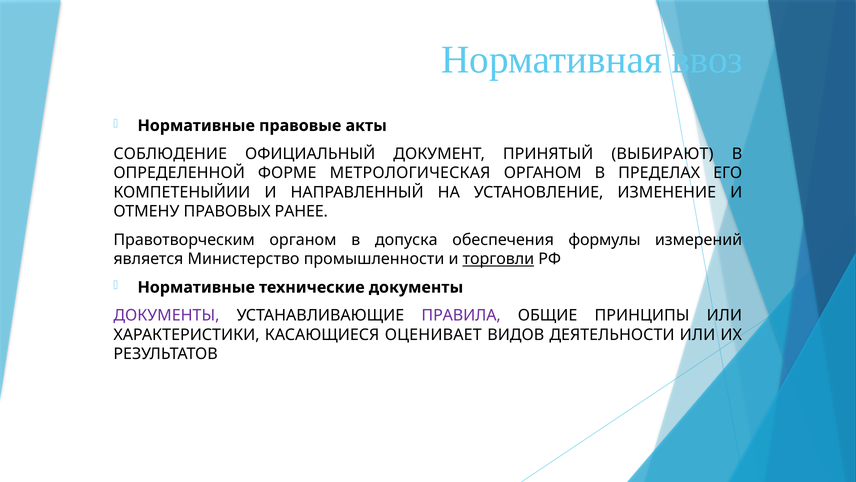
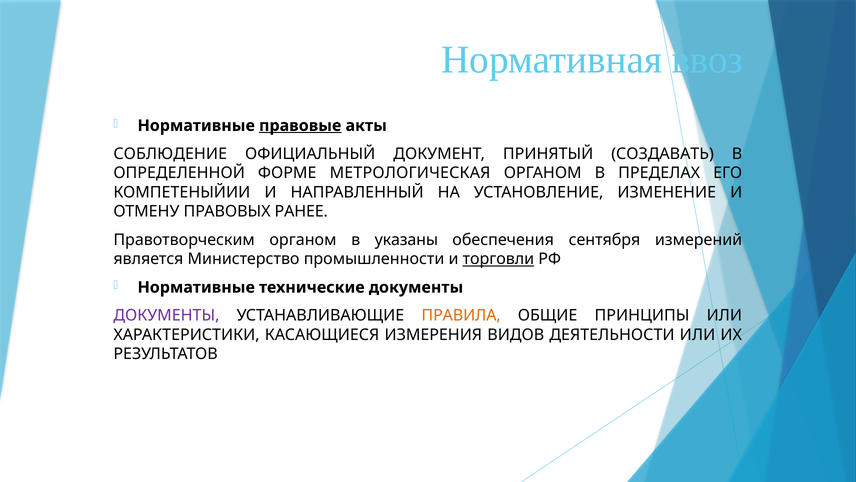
правовые underline: none -> present (300, 126)
ВЫБИРАЮТ: ВЫБИРАЮТ -> СОЗДАВАТЬ (663, 154)
допуска: допуска -> указаны (406, 240)
формулы: формулы -> сентября (604, 240)
ПРАВИЛА colour: purple -> orange (461, 315)
ОЦЕНИВАЕТ: ОЦЕНИВАЕТ -> ИЗМЕРЕНИЯ (433, 335)
